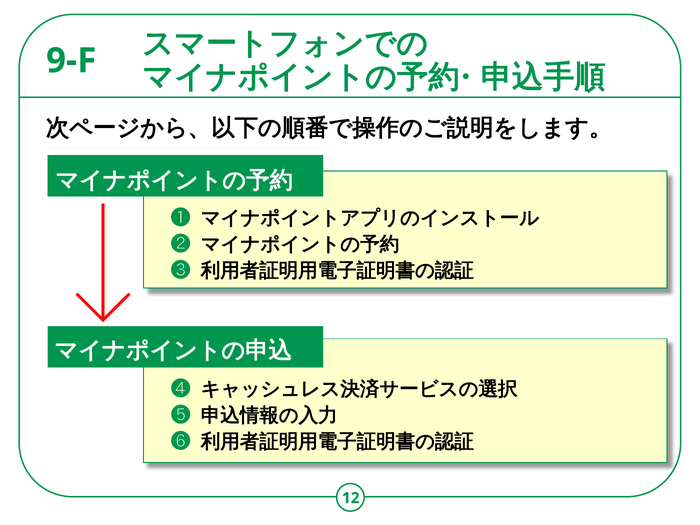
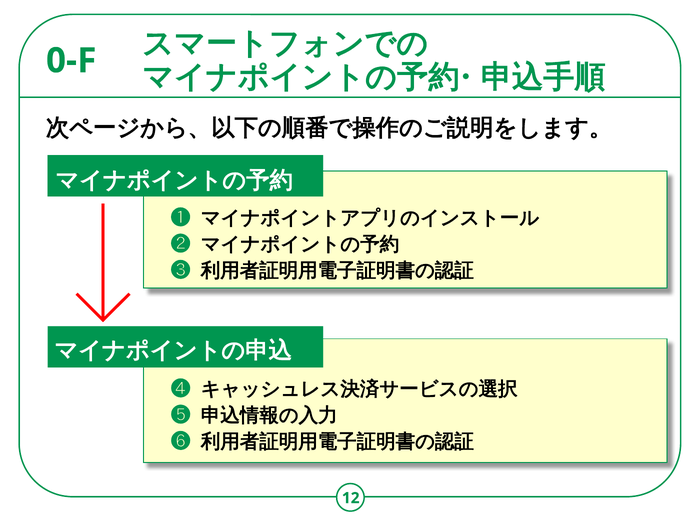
9-F: 9-F -> 0-F (71, 61)
